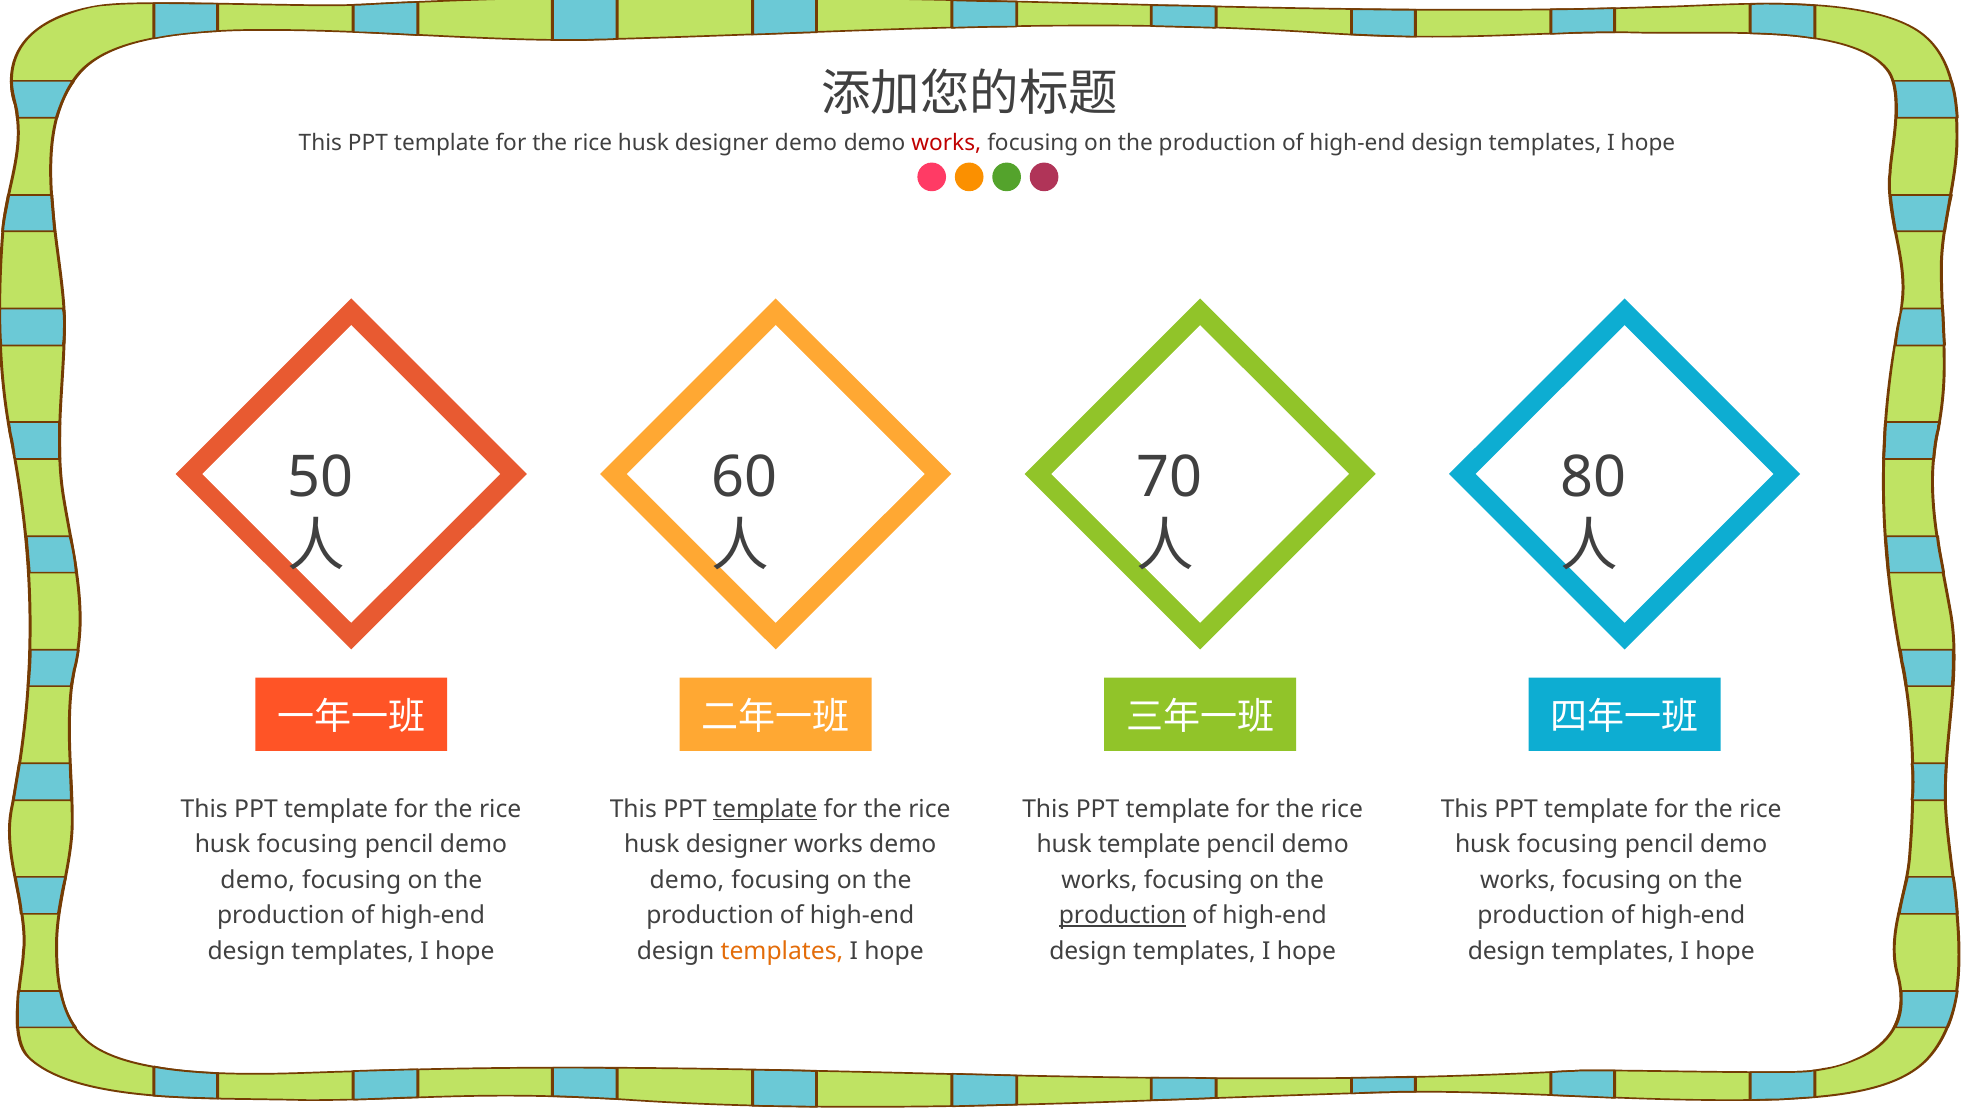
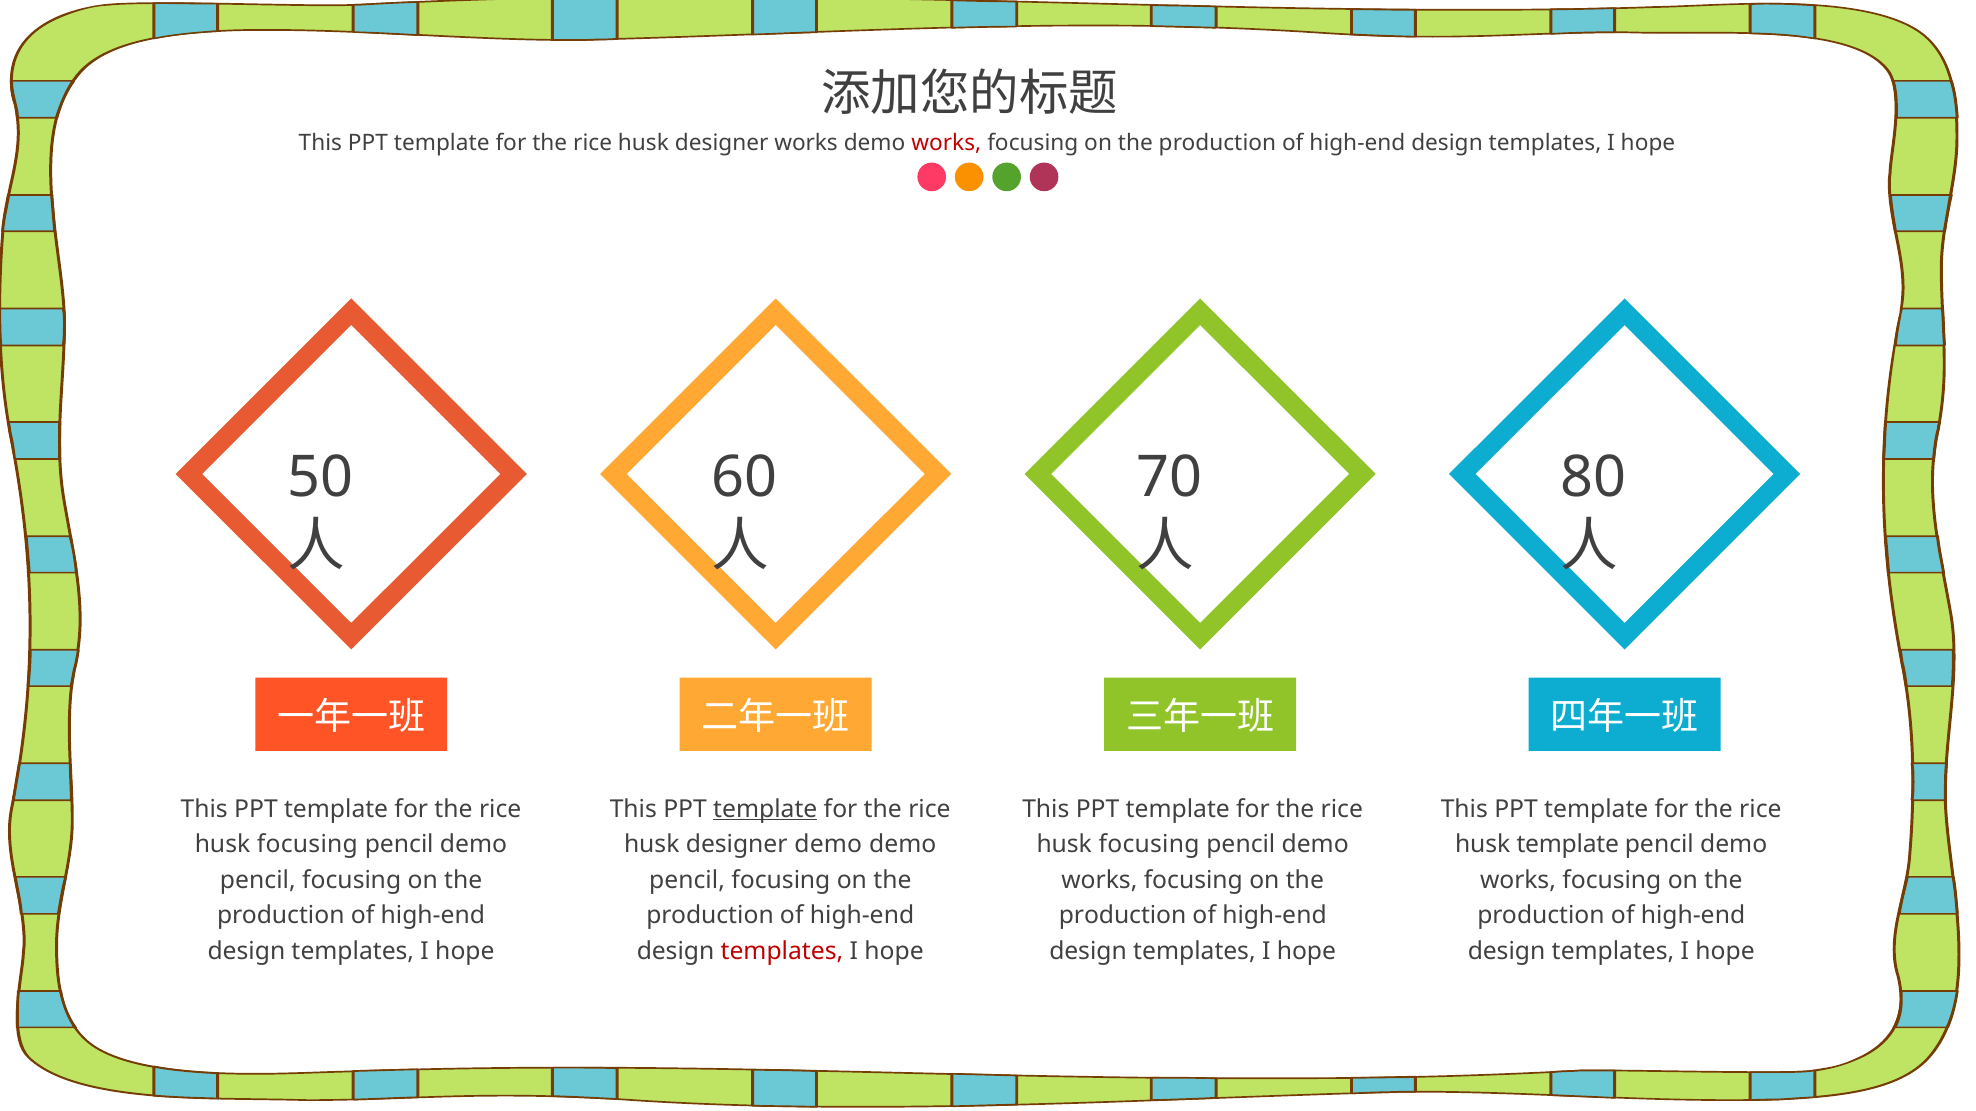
designer demo: demo -> works (806, 143)
designer works: works -> demo (828, 845)
template: template -> focusing (1149, 845)
focusing: focusing -> template (1568, 845)
demo: demo -> pencil (258, 880)
demo: demo -> pencil (687, 880)
production underline: present -> none (1123, 916)
templates colour: orange -> red (782, 952)
